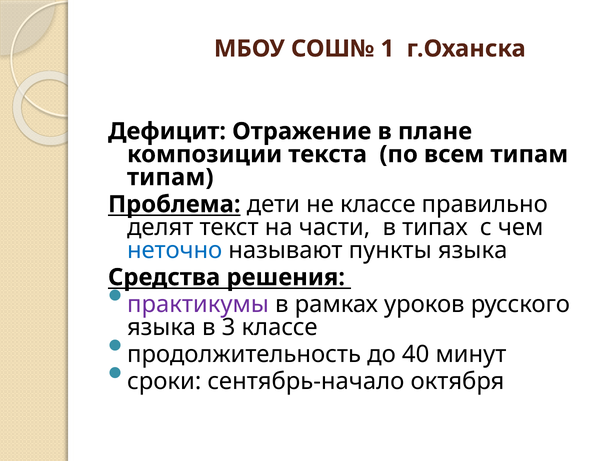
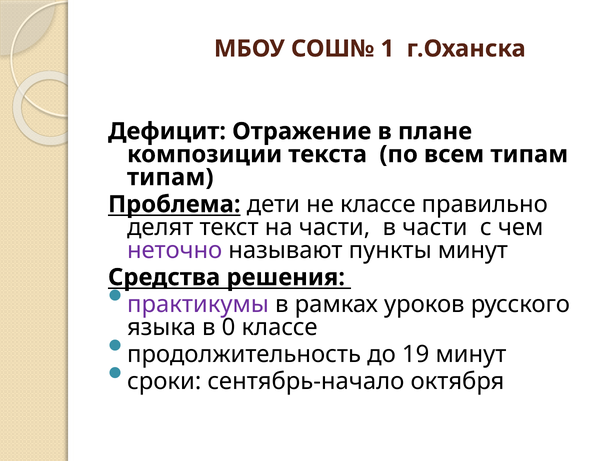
в типах: типах -> части (435, 227)
неточно colour: blue -> purple (175, 250)
пункты языка: языка -> минут (473, 250)
3: 3 -> 0 (229, 327)
40: 40 -> 19 (416, 354)
